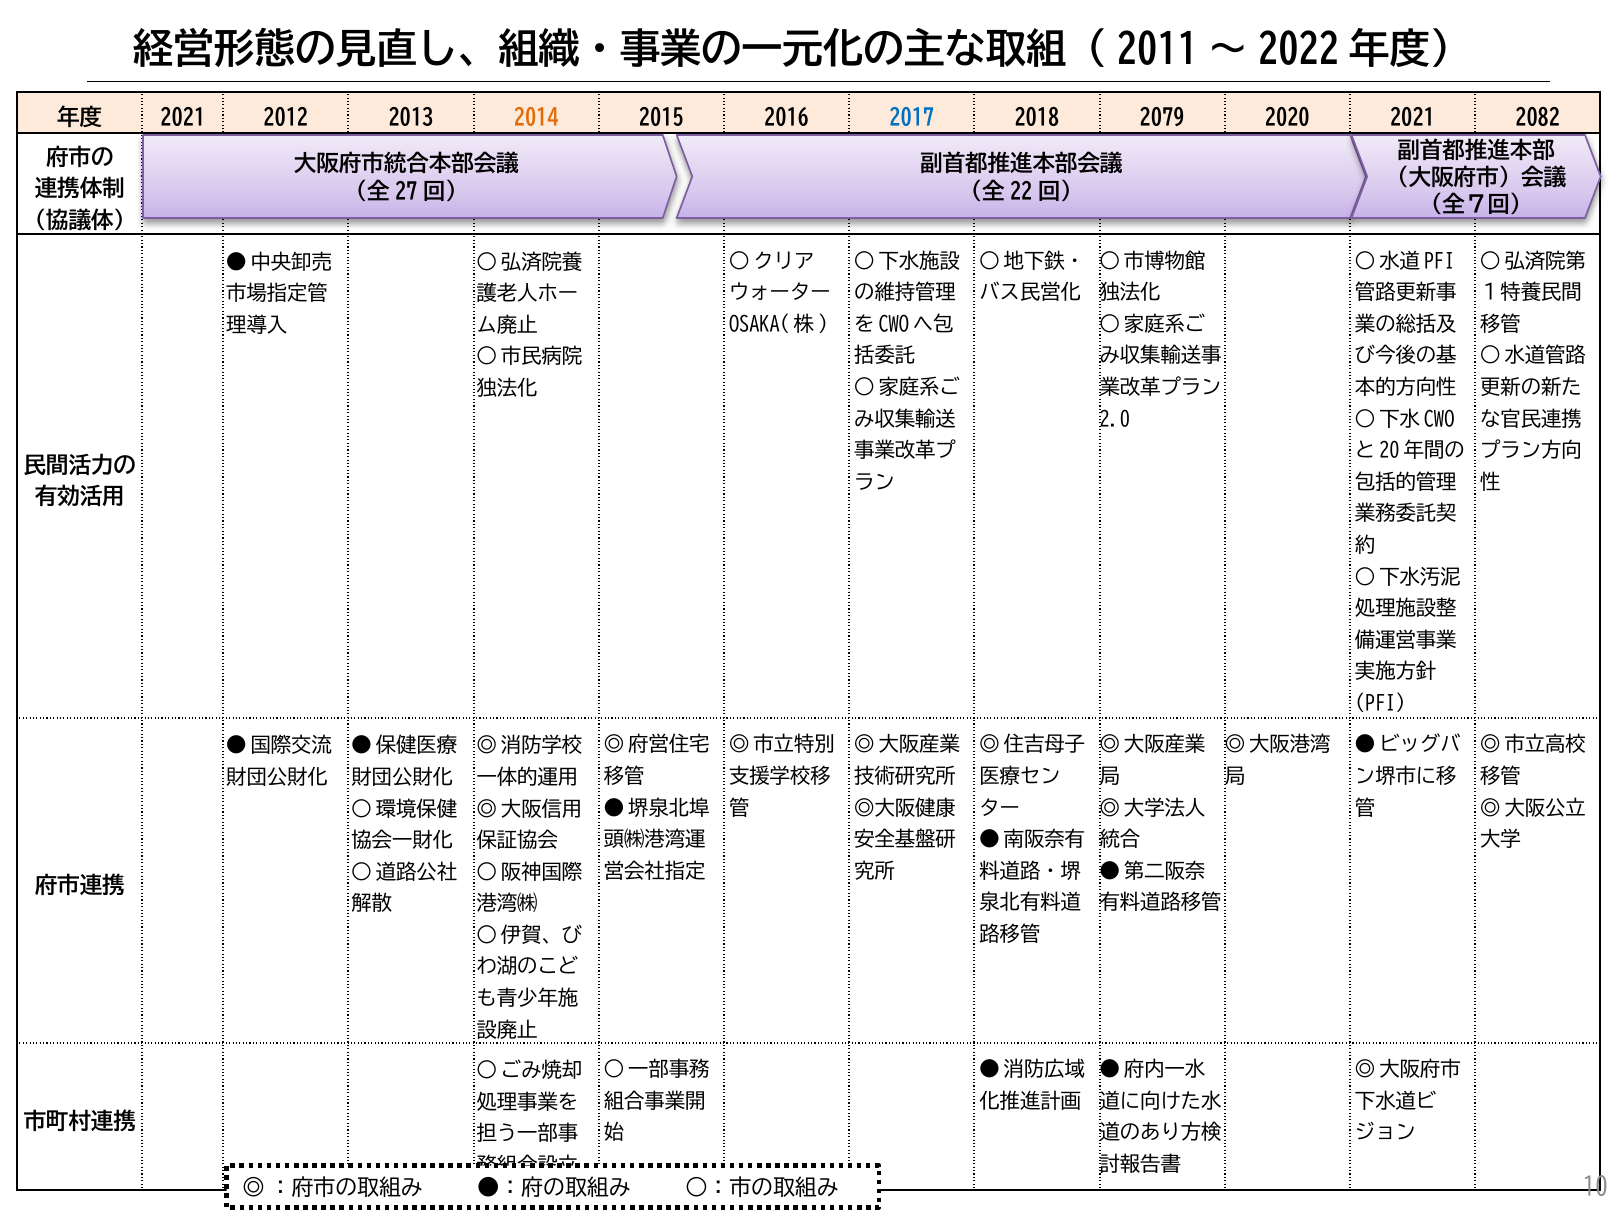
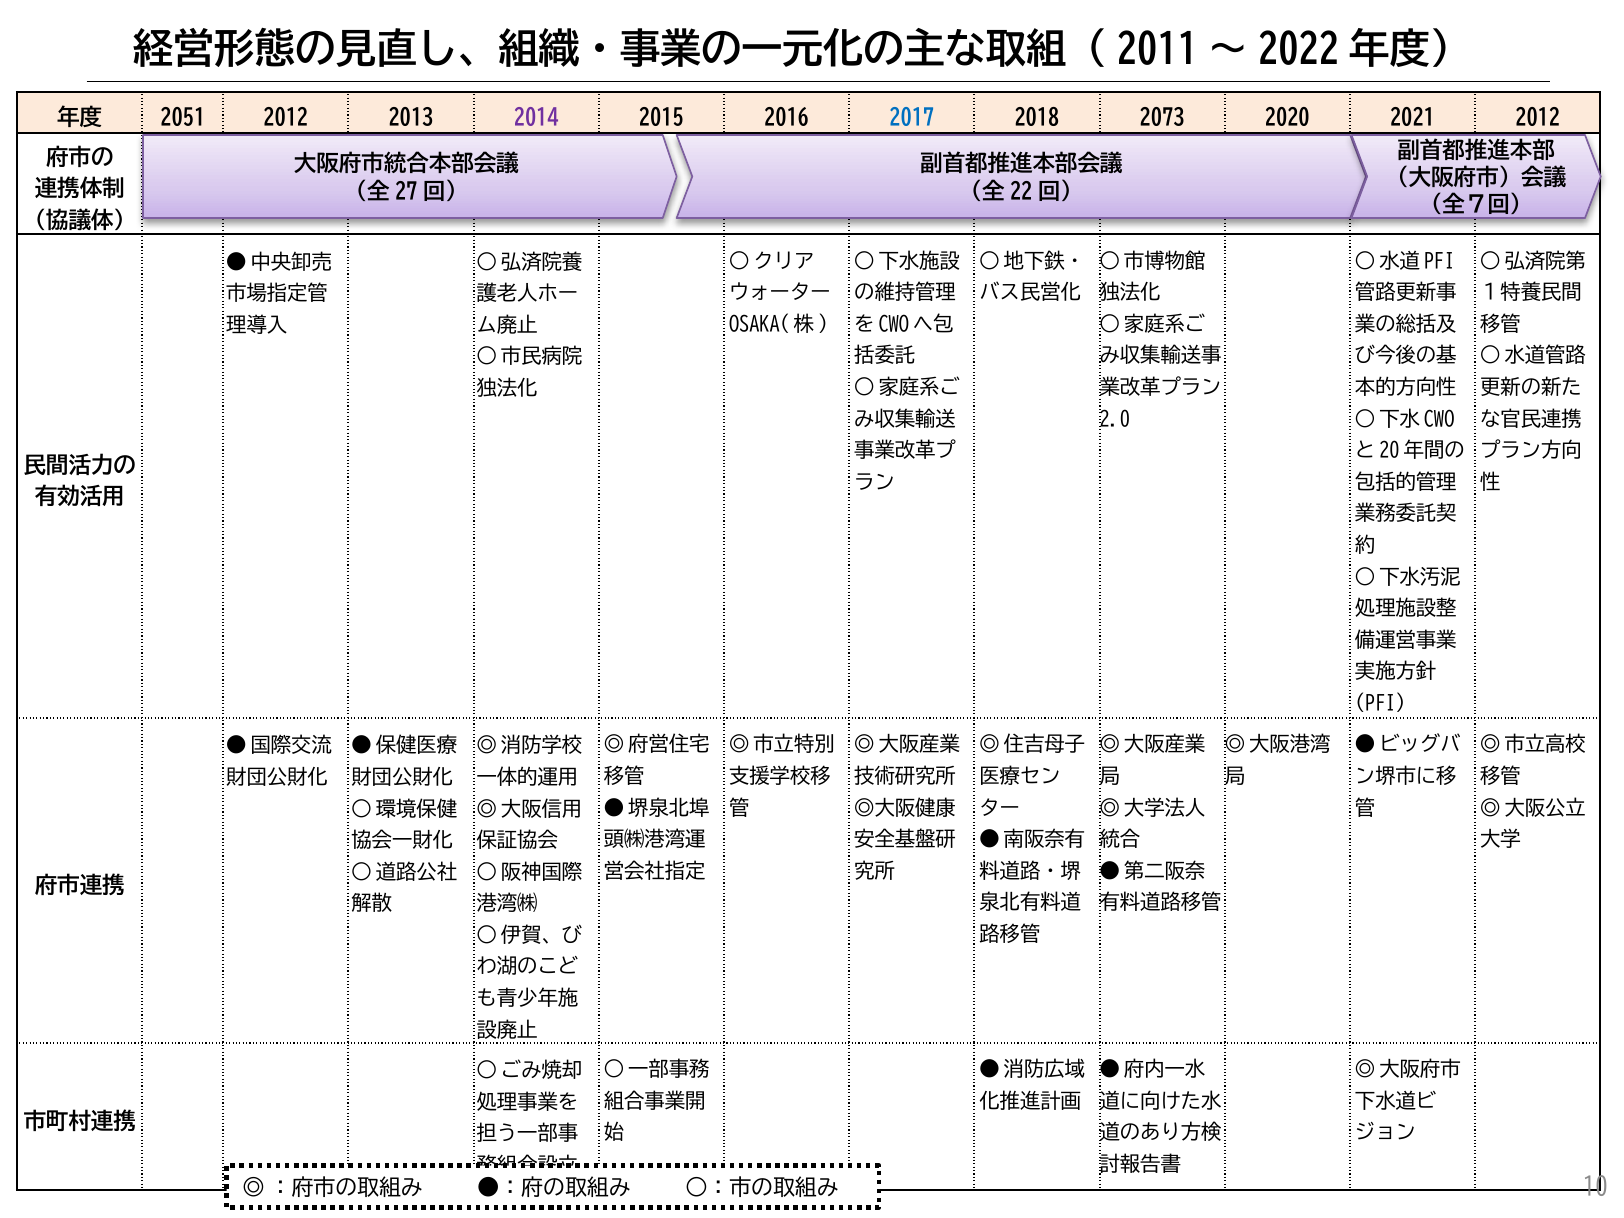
2021: 2021 -> 2051 (183, 118)
2014 colour: orange -> purple (536, 118)
2079: 2079 -> 2073 (1162, 118)
2021 2082: 2082 -> 2012 (1538, 118)
